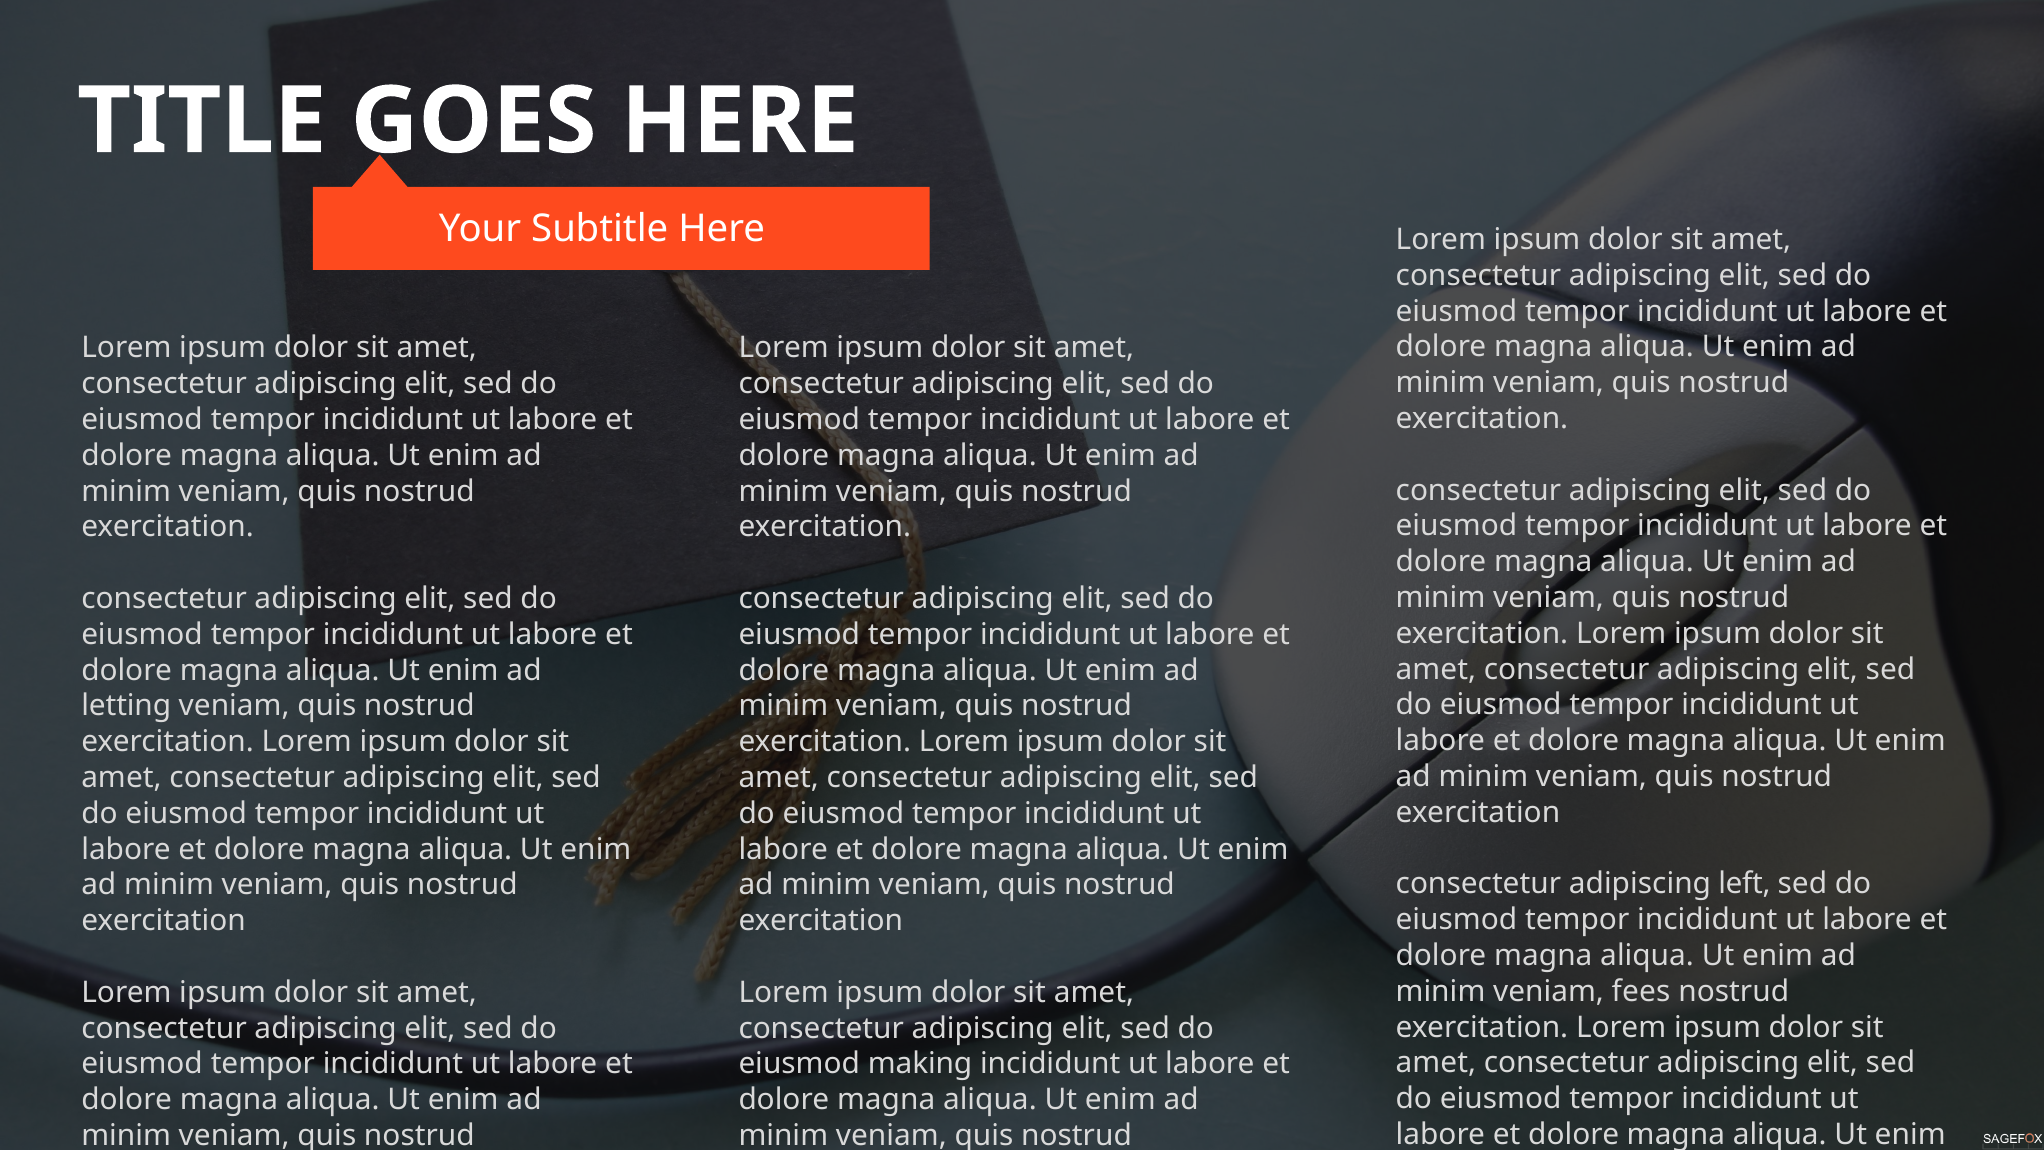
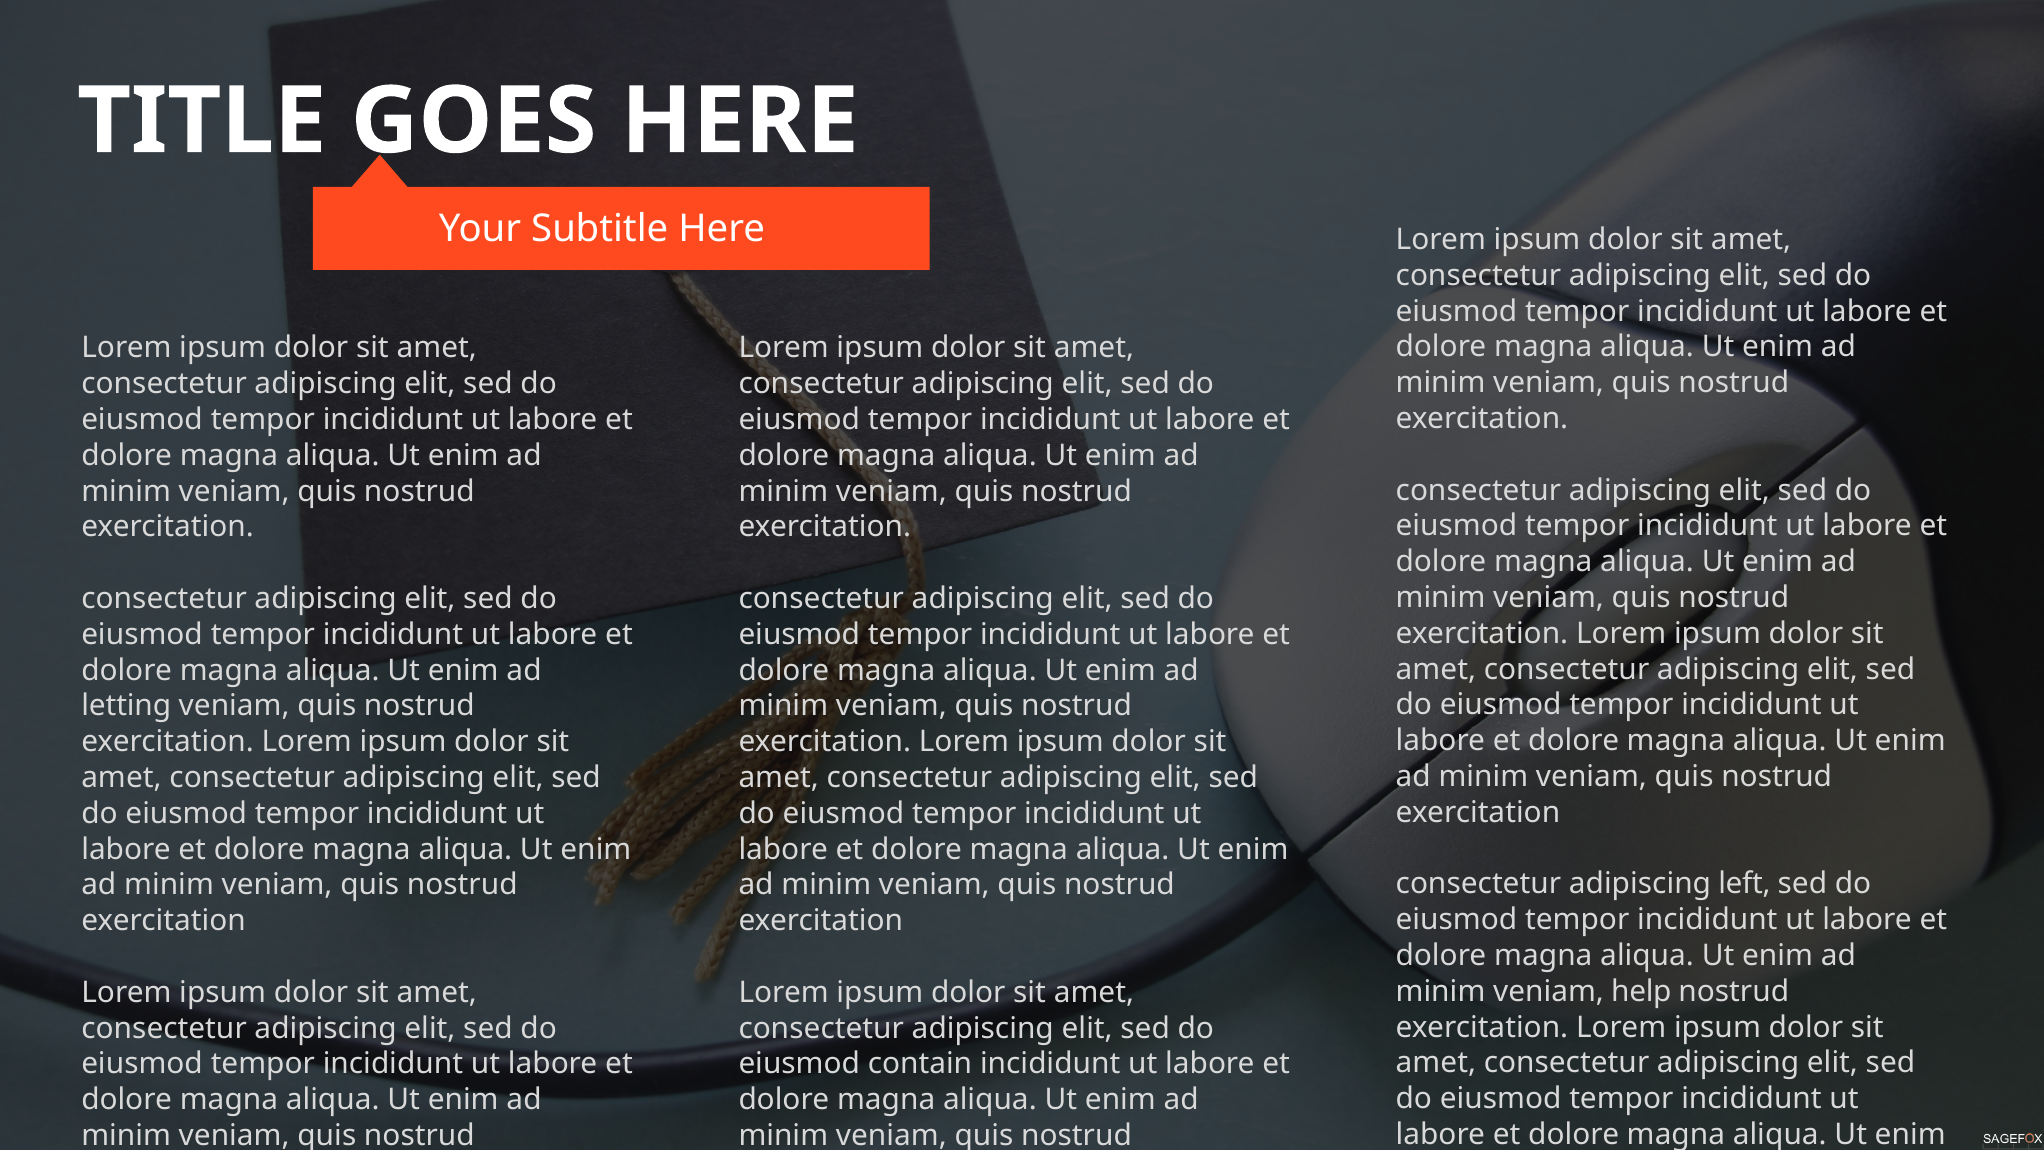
fees: fees -> help (1641, 991)
making: making -> contain (920, 1064)
